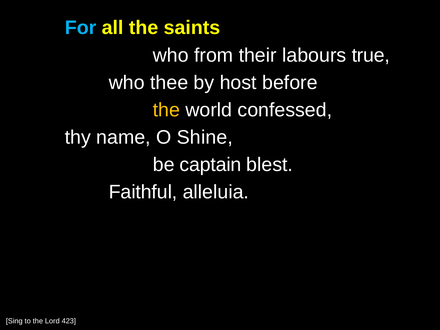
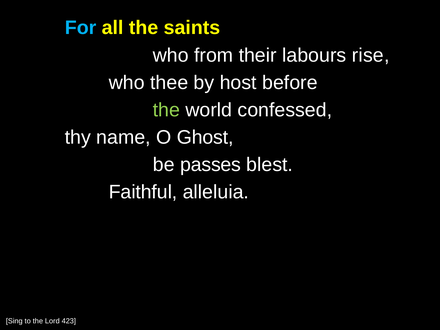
true: true -> rise (371, 55)
the colour: yellow -> light green (166, 110)
Shine: Shine -> Ghost (205, 137)
captain: captain -> passes (211, 165)
